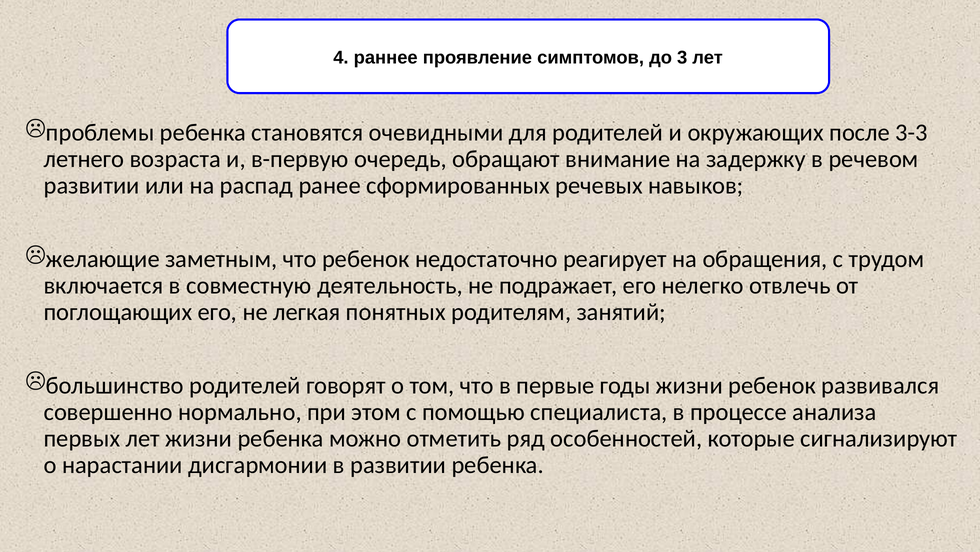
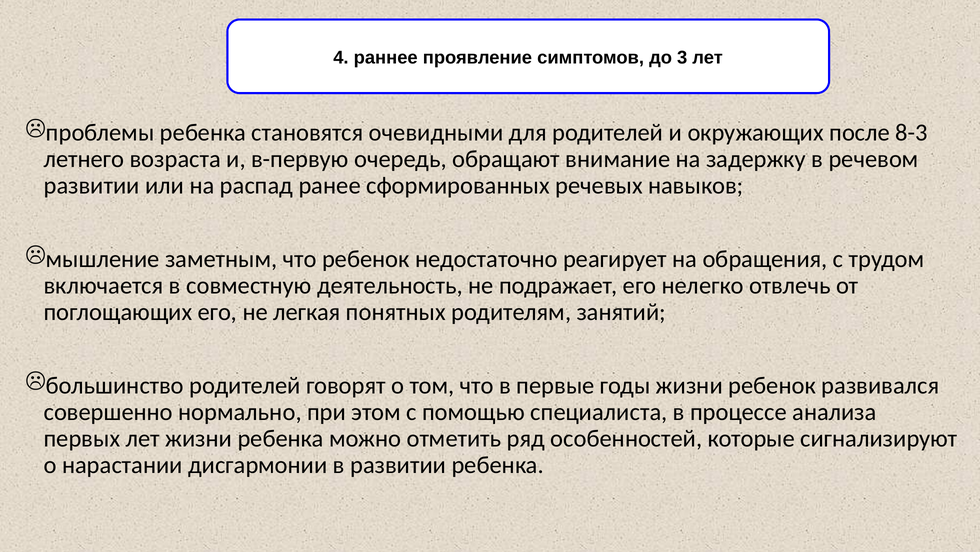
3-3: 3-3 -> 8-3 (912, 133)
желающие: желающие -> мышление (103, 259)
